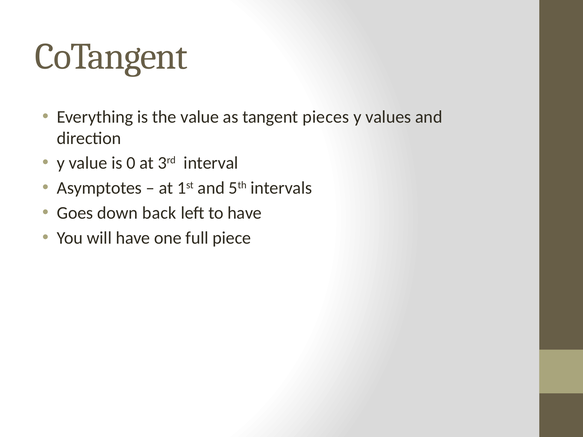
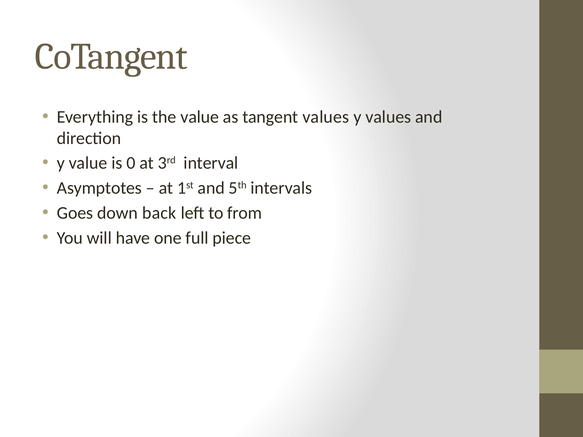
tangent pieces: pieces -> values (326, 117)
to have: have -> from (245, 213)
